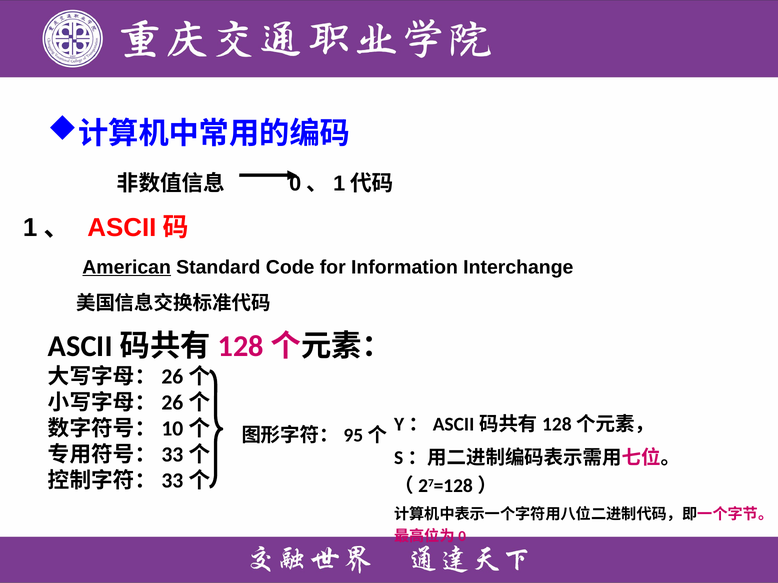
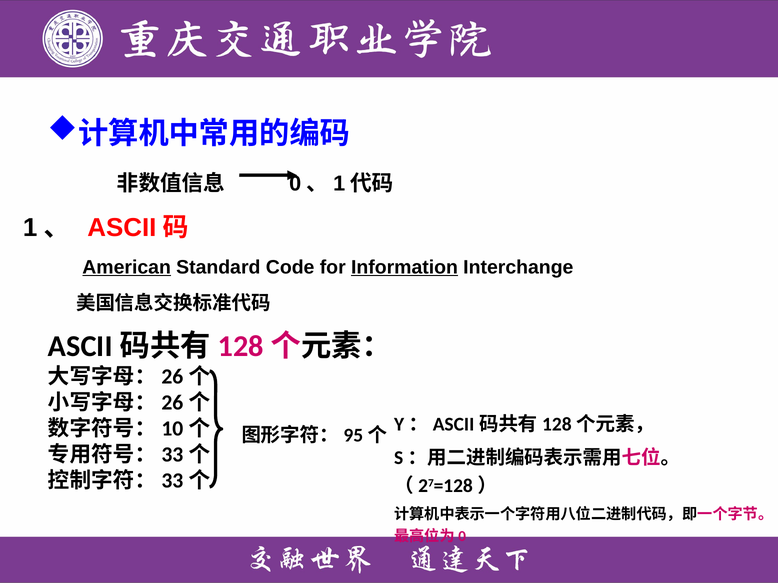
Information underline: none -> present (404, 267)
